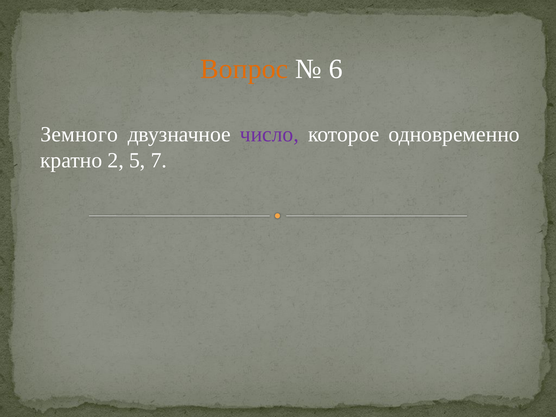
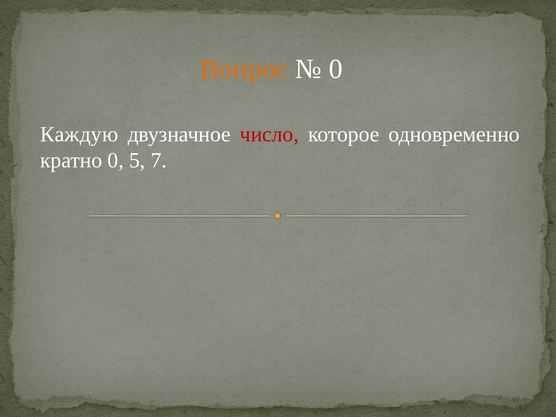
6: 6 -> 0 (336, 69)
Земного: Земного -> Каждую (79, 134)
число colour: purple -> red (269, 134)
кратно 2: 2 -> 0 (116, 160)
